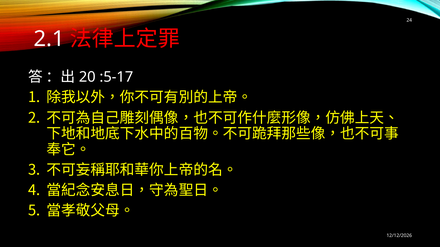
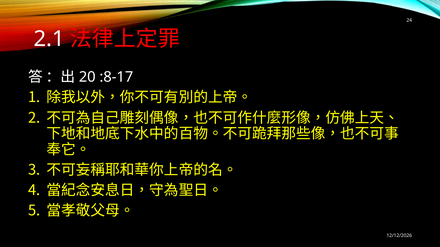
:5-17: :5-17 -> :8-17 (116, 77)
